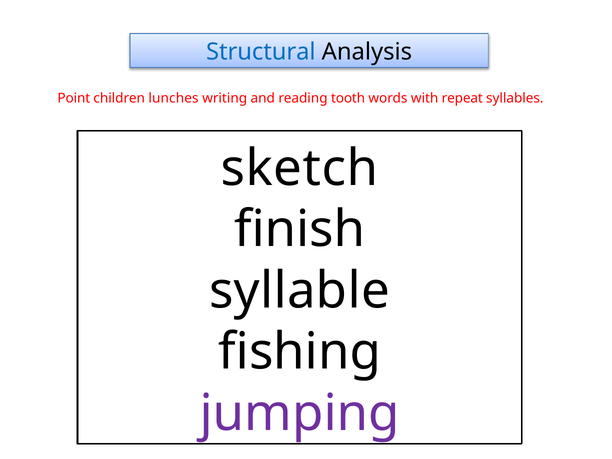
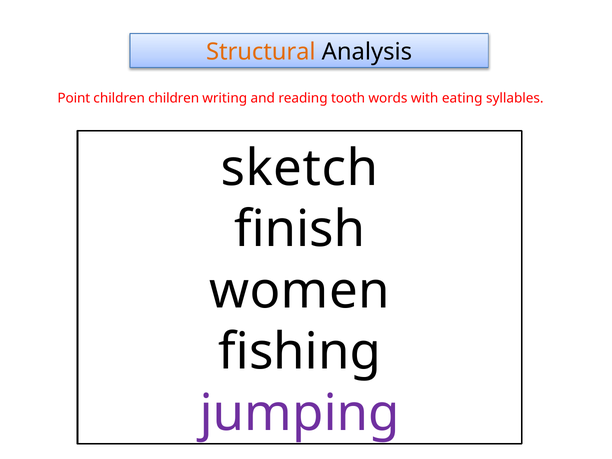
Structural colour: blue -> orange (261, 52)
children lunches: lunches -> children (174, 98)
repeat: repeat -> eating (462, 98)
syllable: syllable -> women (299, 291)
